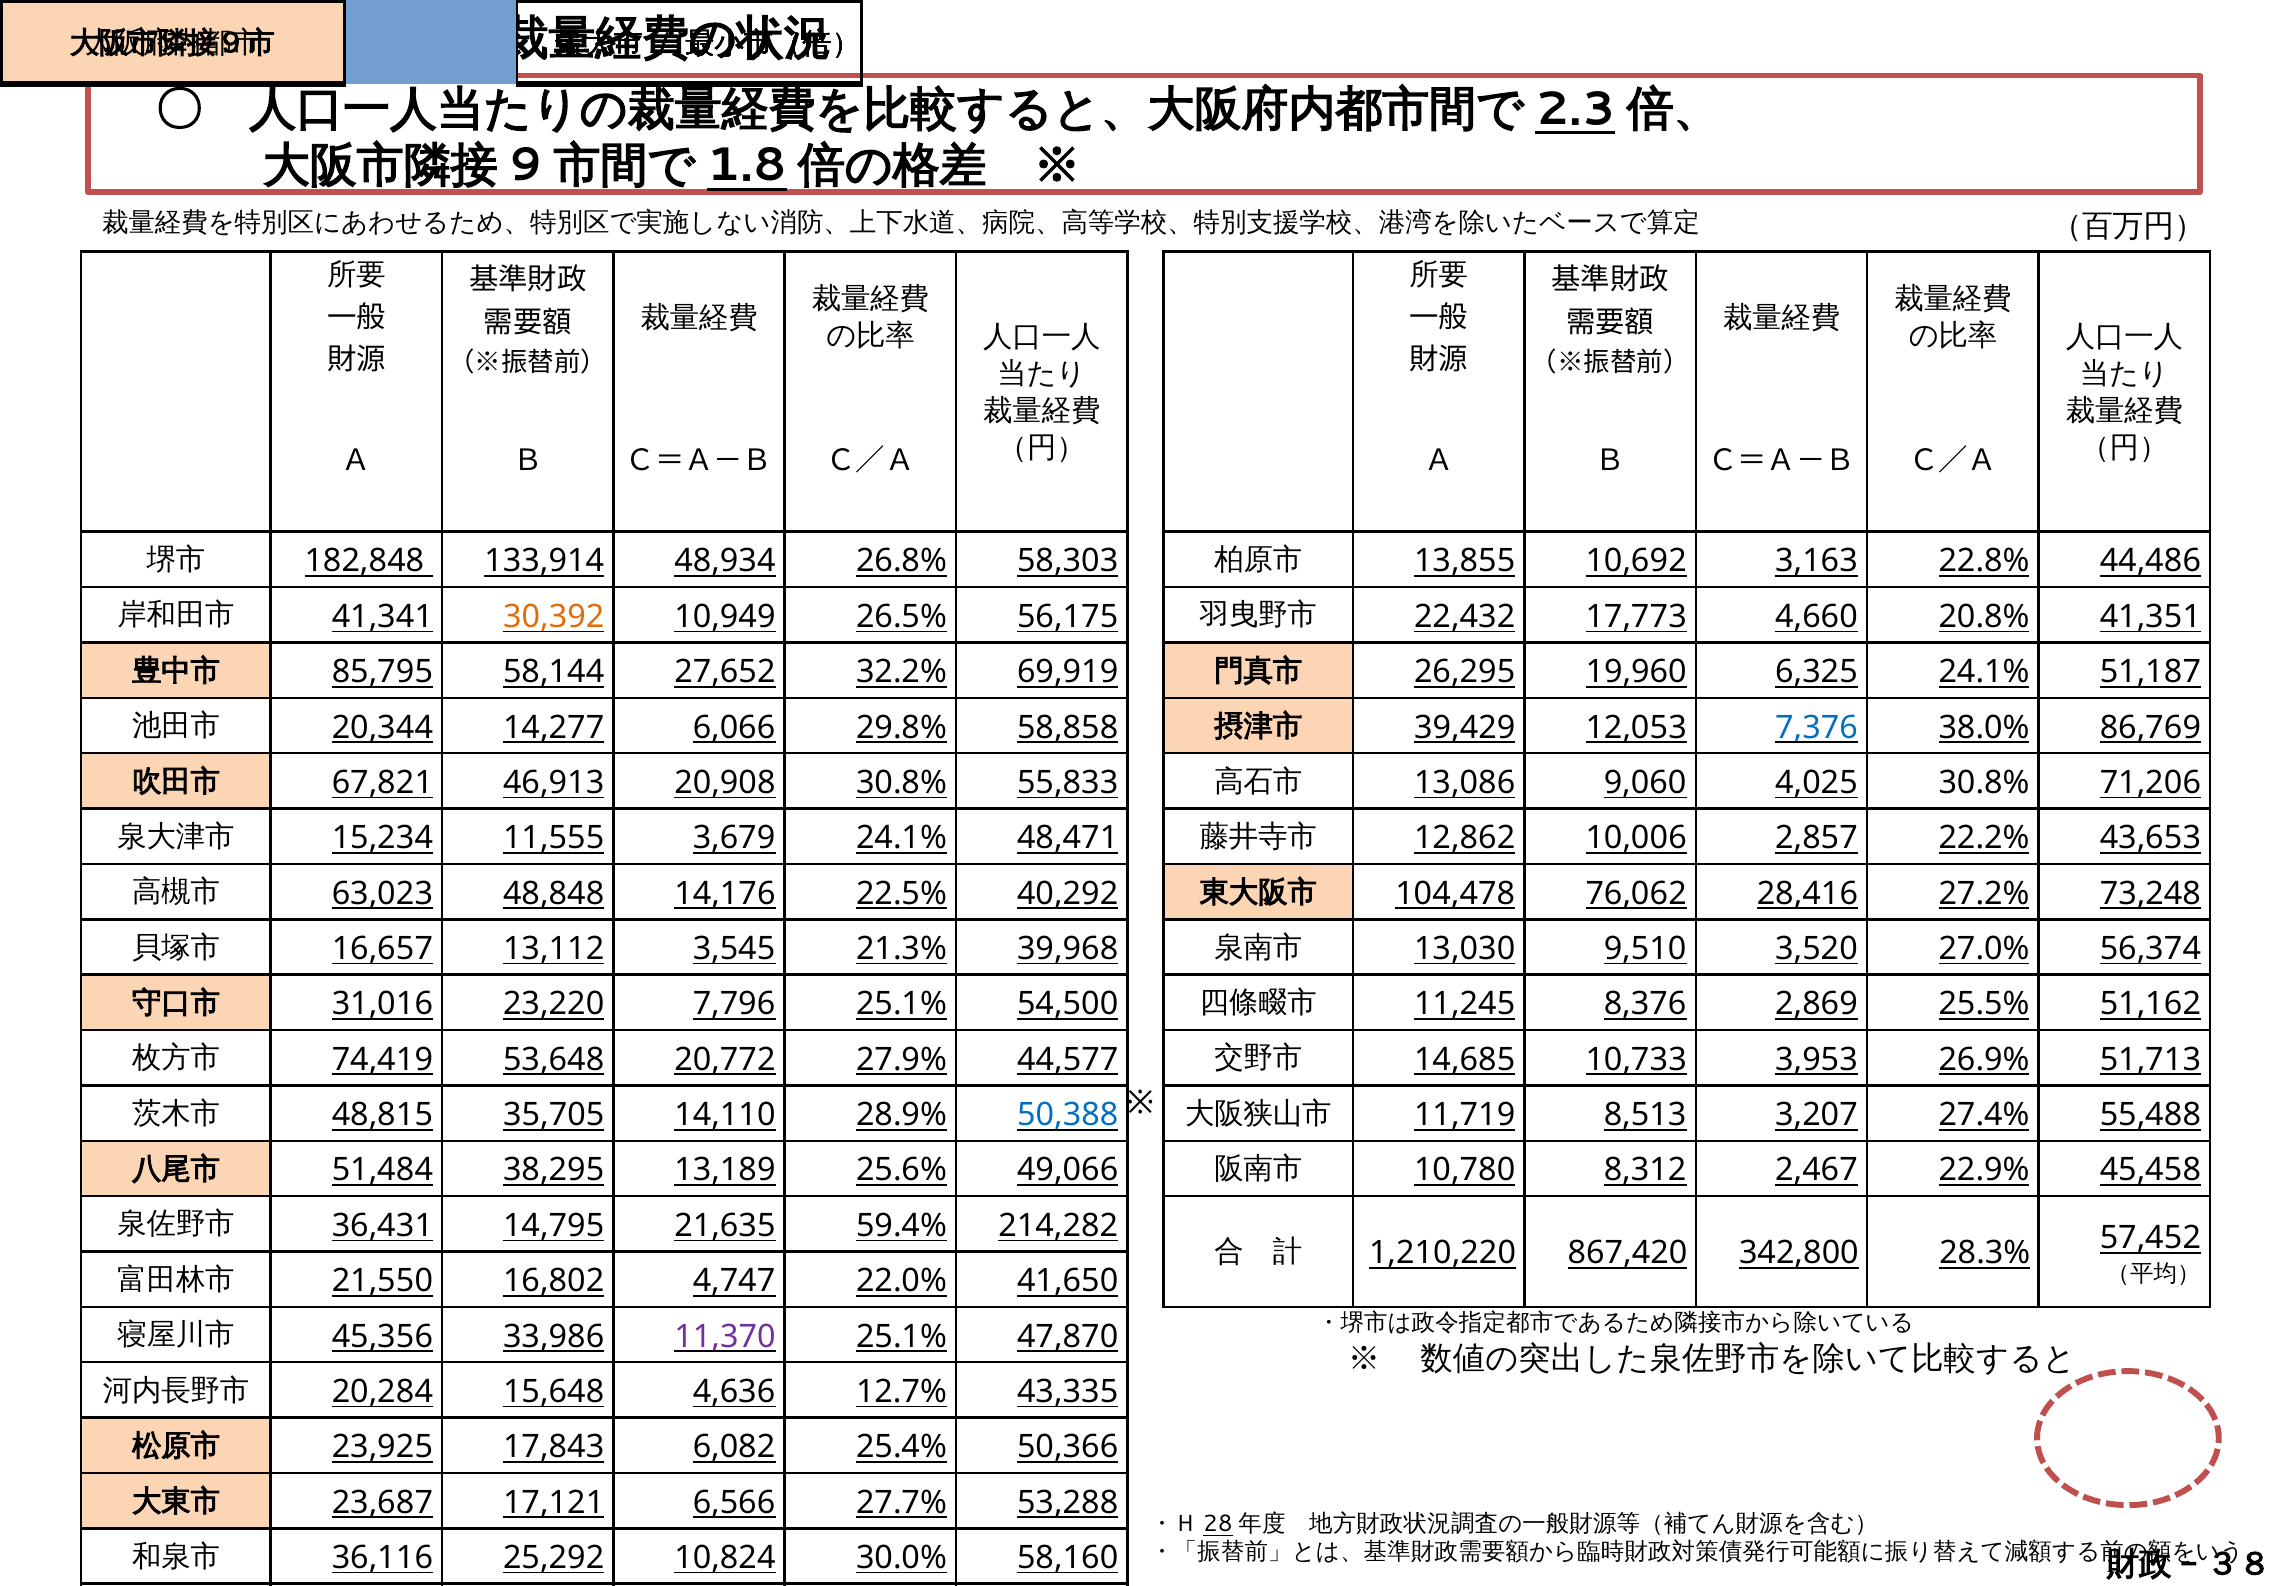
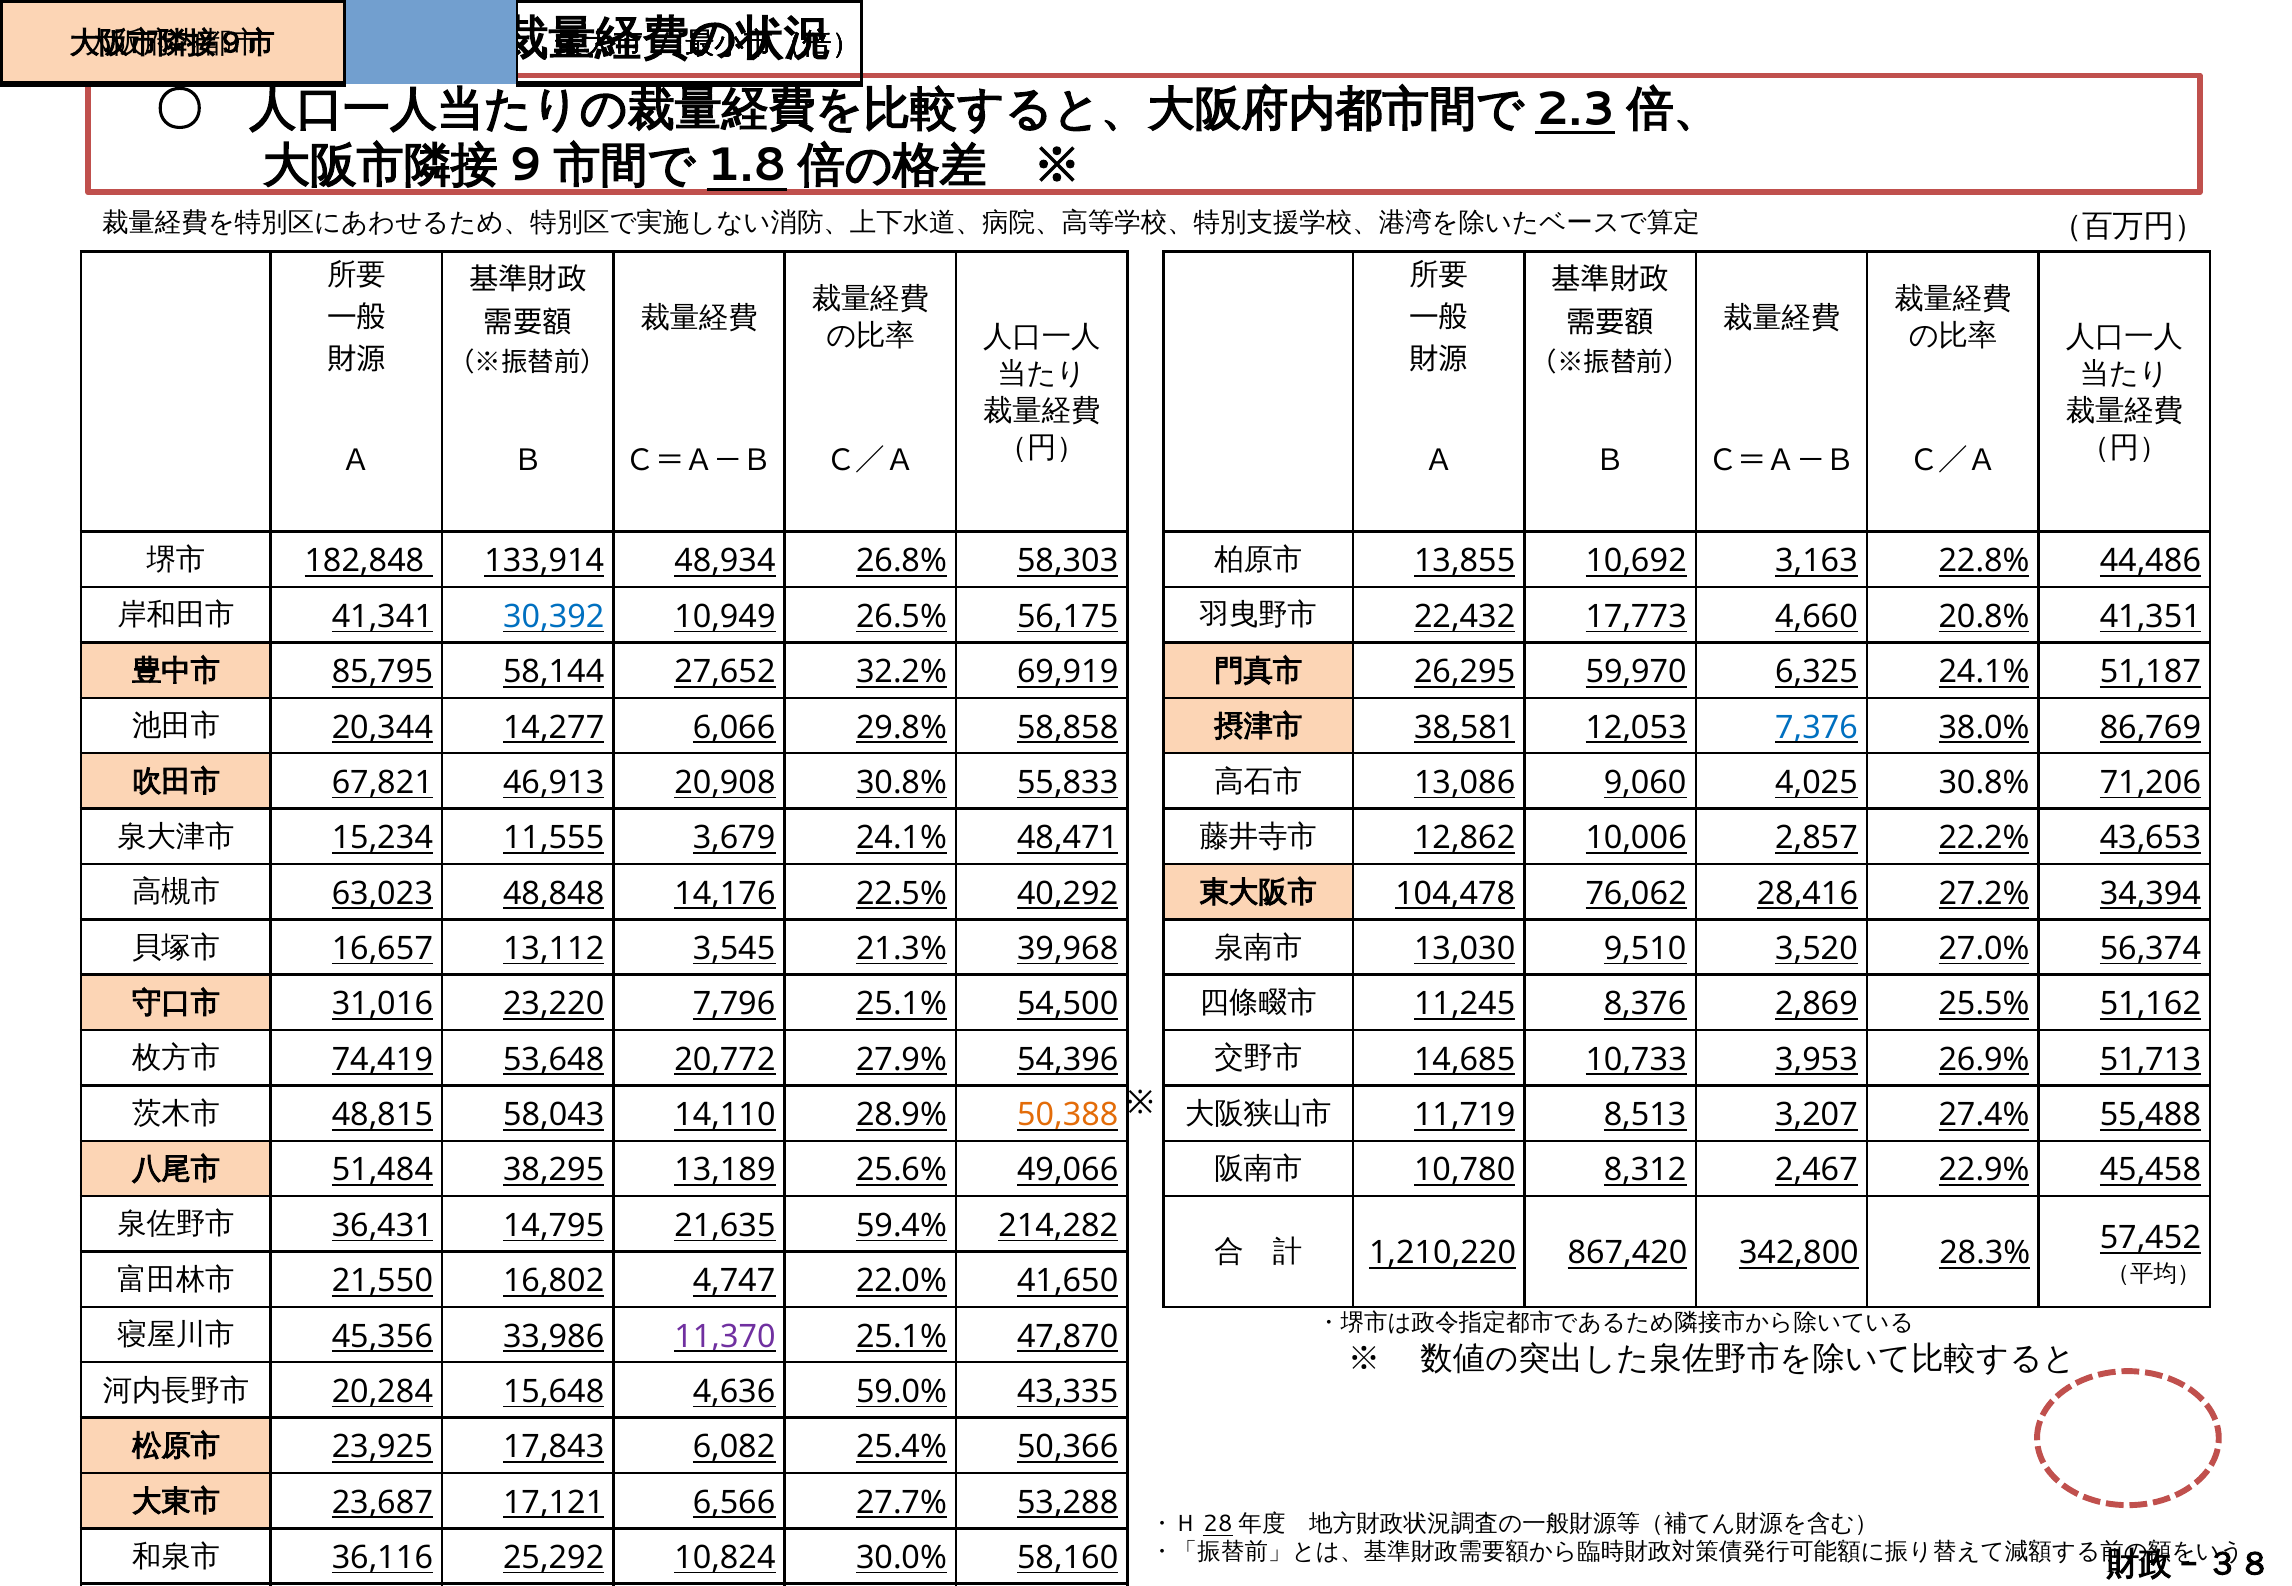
30,392 colour: orange -> blue (554, 617)
19,960: 19,960 -> 59,970 (1636, 672)
39,429: 39,429 -> 38,581 (1465, 728)
73,248: 73,248 -> 34,394 (2150, 894)
44,577: 44,577 -> 54,396 (1068, 1060)
35,705: 35,705 -> 58,043 (554, 1115)
50,388 colour: blue -> orange (1068, 1115)
12.7%: 12.7% -> 59.0% (901, 1392)
